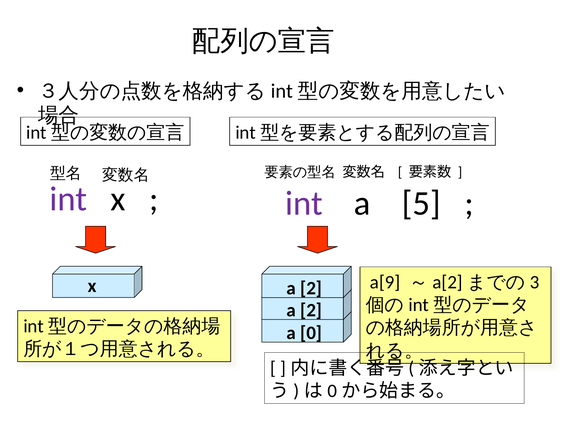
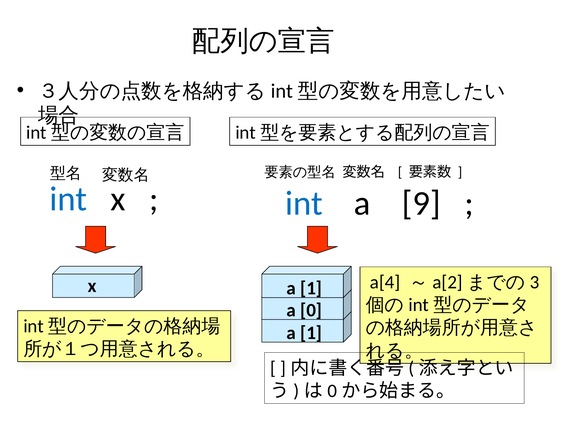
int colour: purple -> blue (68, 199)
int colour: purple -> blue (304, 204)
5: 5 -> 9 (421, 204)
a[9: a[9 -> a[4 (385, 282)
2: 2 -> 1 (311, 288)
2: 2 -> 0 (311, 310)
0: 0 -> 1 (311, 333)
